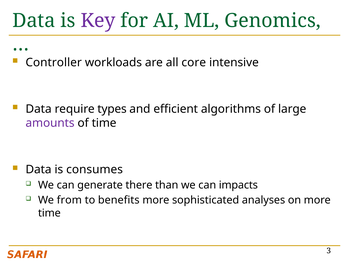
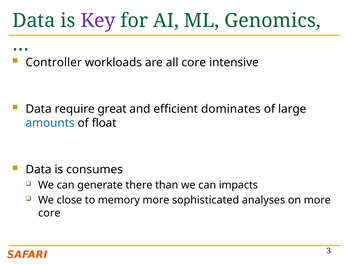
types: types -> great (112, 109)
algorithms: algorithms -> dominates (231, 109)
amounts colour: purple -> blue (50, 123)
of time: time -> float (104, 123)
from: from -> close (69, 200)
benefits: benefits -> memory (119, 200)
time: time -> core (49, 213)
